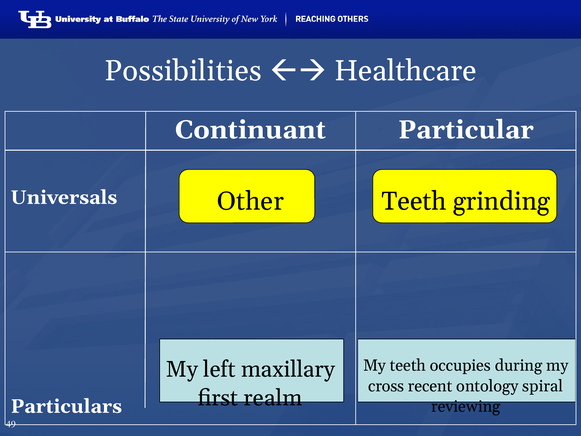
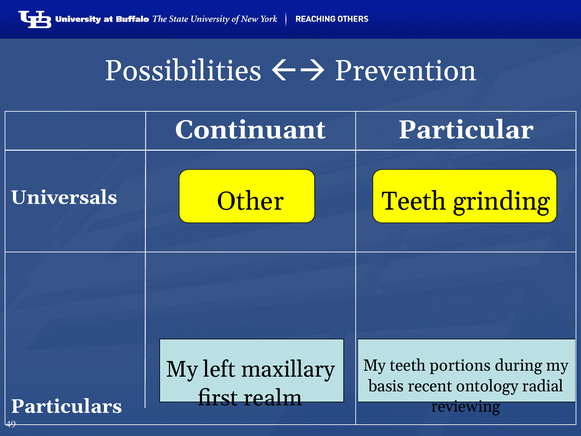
Healthcare: Healthcare -> Prevention (406, 71)
occupies: occupies -> portions (460, 365)
cross: cross -> basis (386, 386)
spiral: spiral -> radial (543, 386)
